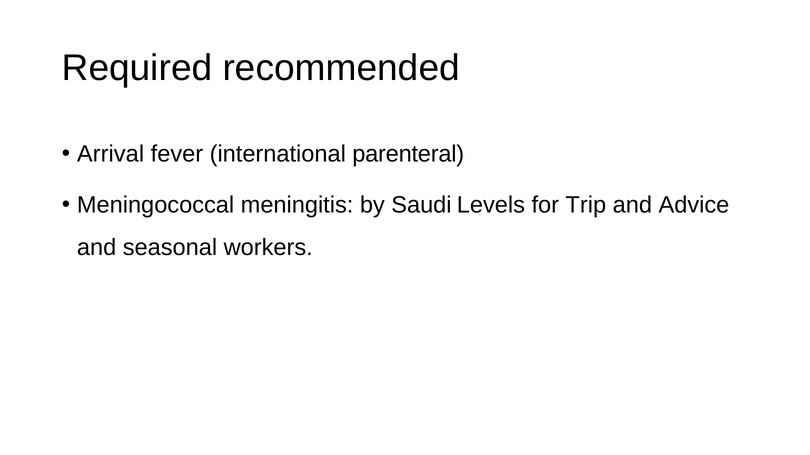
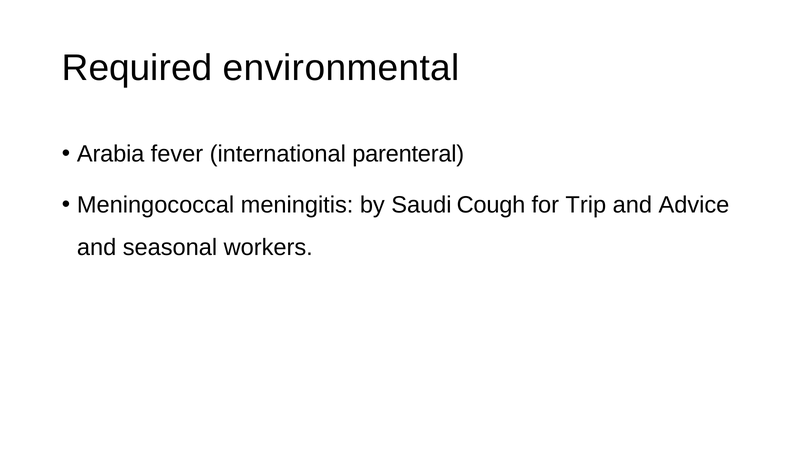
recommended: recommended -> environmental (341, 68)
Arrival: Arrival -> Arabia (111, 154)
Levels: Levels -> Cough (491, 205)
